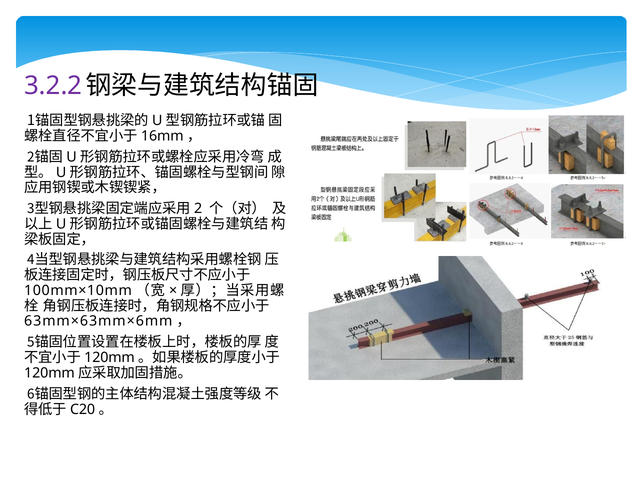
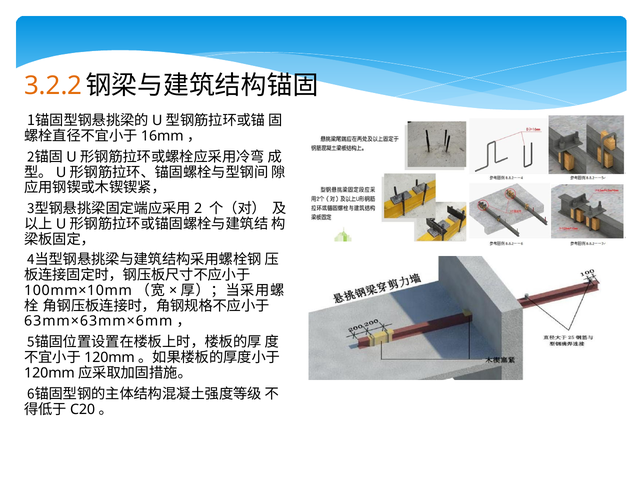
3.2.2 colour: purple -> orange (53, 85)
